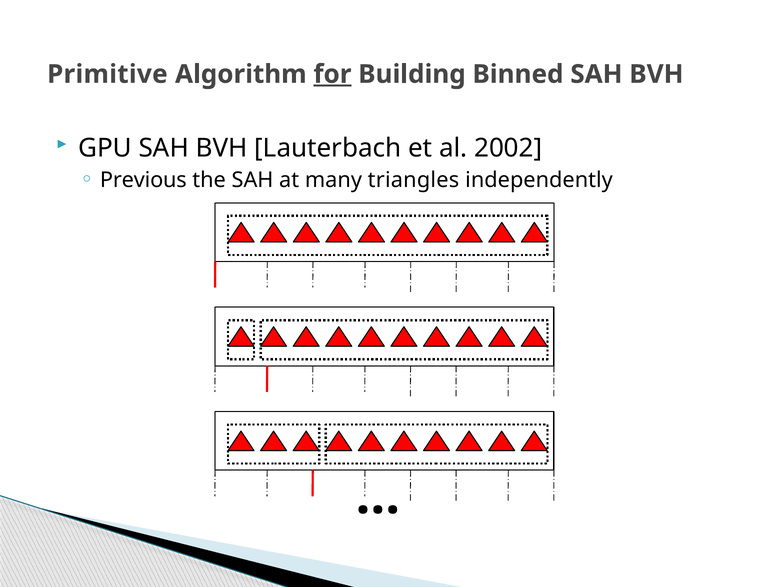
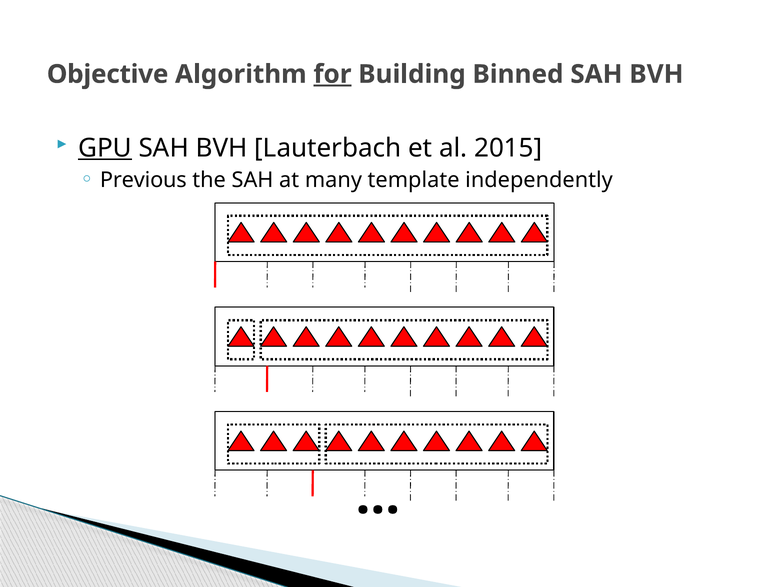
Primitive: Primitive -> Objective (108, 74)
GPU underline: none -> present (105, 148)
2002: 2002 -> 2015 (508, 148)
triangles: triangles -> template (414, 180)
